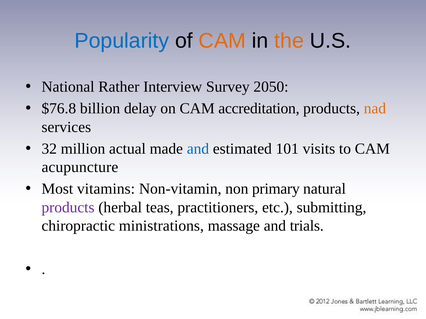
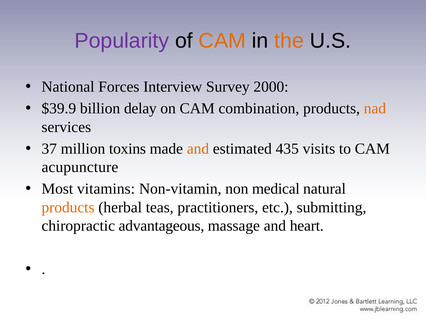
Popularity colour: blue -> purple (122, 41)
Rather: Rather -> Forces (119, 87)
2050: 2050 -> 2000 (271, 87)
$76.8: $76.8 -> $39.9 (59, 109)
accreditation: accreditation -> combination (259, 109)
32: 32 -> 37 (49, 149)
actual: actual -> toxins (128, 149)
and colour: blue -> orange (198, 149)
101: 101 -> 435 (287, 149)
primary: primary -> medical (276, 189)
products colour: purple -> orange (68, 208)
ministrations: ministrations -> advantageous (161, 226)
trials: trials -> heart (307, 226)
